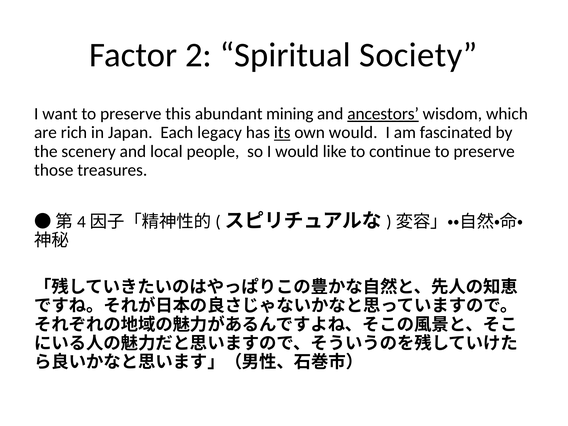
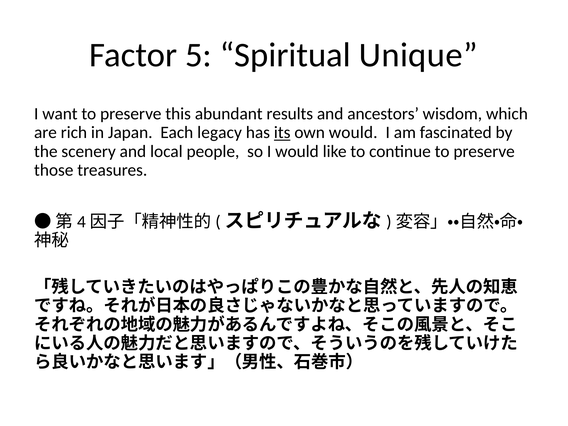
2: 2 -> 5 (198, 55)
Society: Society -> Unique (418, 55)
mining: mining -> results (290, 114)
ancestors underline: present -> none (383, 114)
